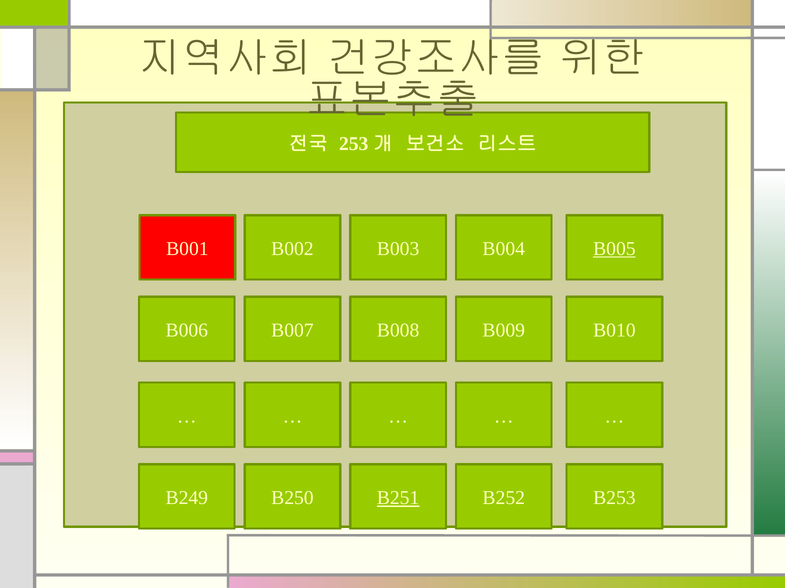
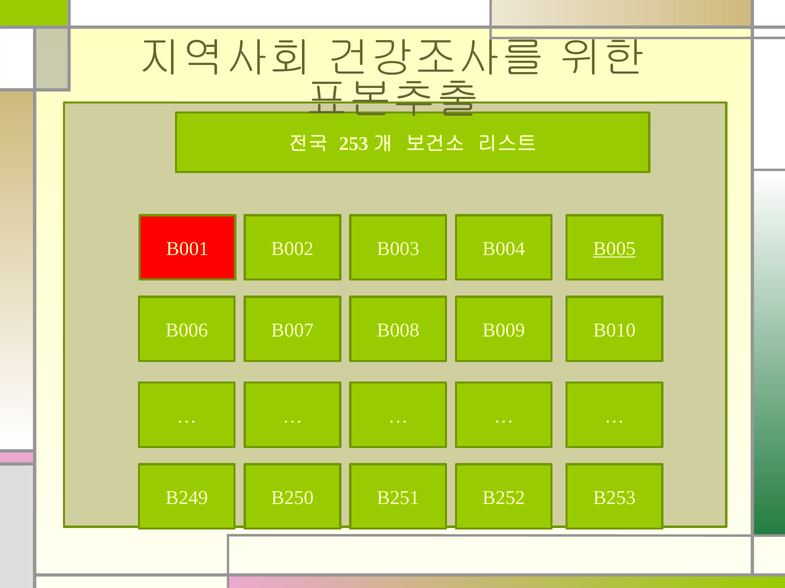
B251 underline: present -> none (398, 498)
